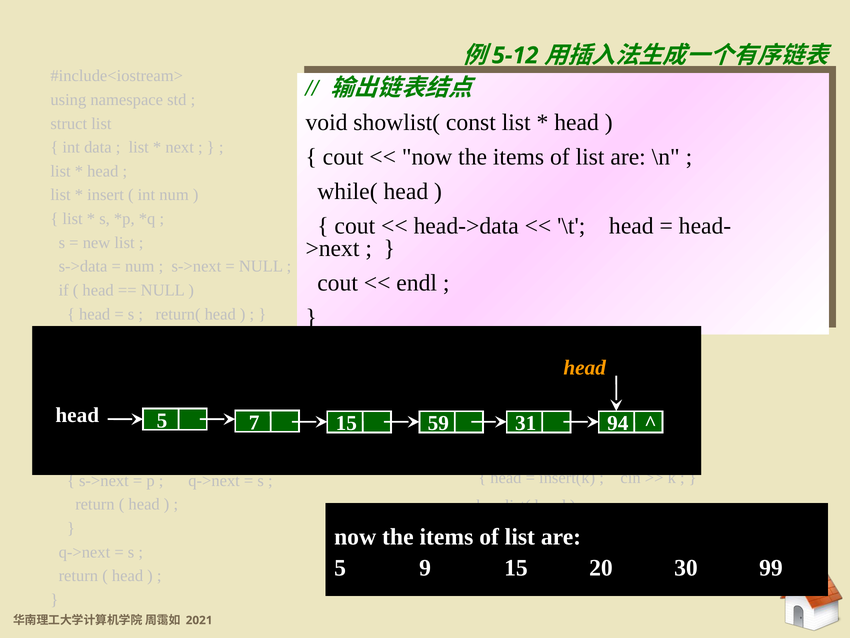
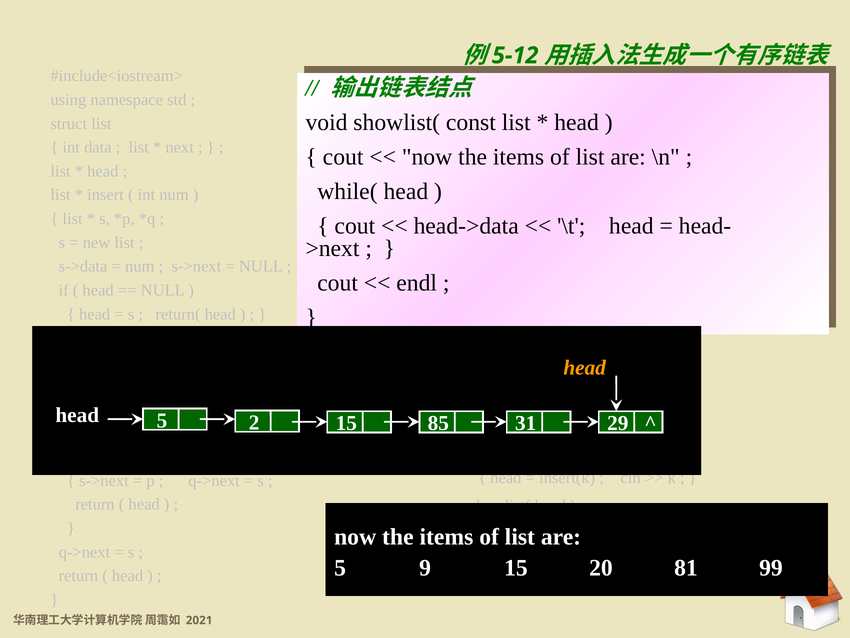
7: 7 -> 2 (254, 422)
59: 59 -> 85 (438, 423)
94: 94 -> 29 (618, 423)
30: 30 -> 81 (686, 568)
